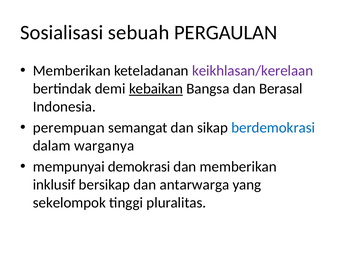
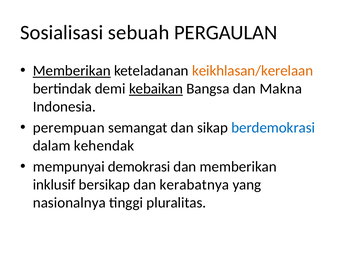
Memberikan underline: none -> present (72, 71)
keikhlasan/kerelaan colour: purple -> orange (253, 71)
Berasal: Berasal -> Makna (281, 89)
warganya: warganya -> kehendak (104, 146)
antarwarga: antarwarga -> kerabatnya (194, 185)
sekelompok: sekelompok -> nasionalnya (69, 203)
